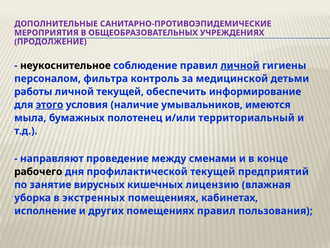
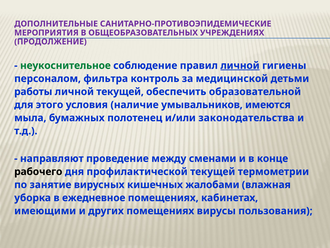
неукоснительное colour: black -> green (65, 65)
информирование: информирование -> образовательной (255, 92)
этого underline: present -> none (50, 105)
территориальный: территориальный -> законодательства (246, 118)
предприятий: предприятий -> термометрии (273, 171)
лицензию: лицензию -> жалобами (212, 184)
экстренных: экстренных -> ежедневное (94, 197)
исполнение: исполнение -> имеющими (45, 211)
помещениях правил: правил -> вирусы (216, 211)
